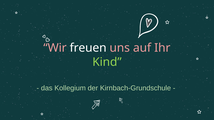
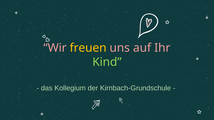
freuen colour: white -> yellow (88, 48)
